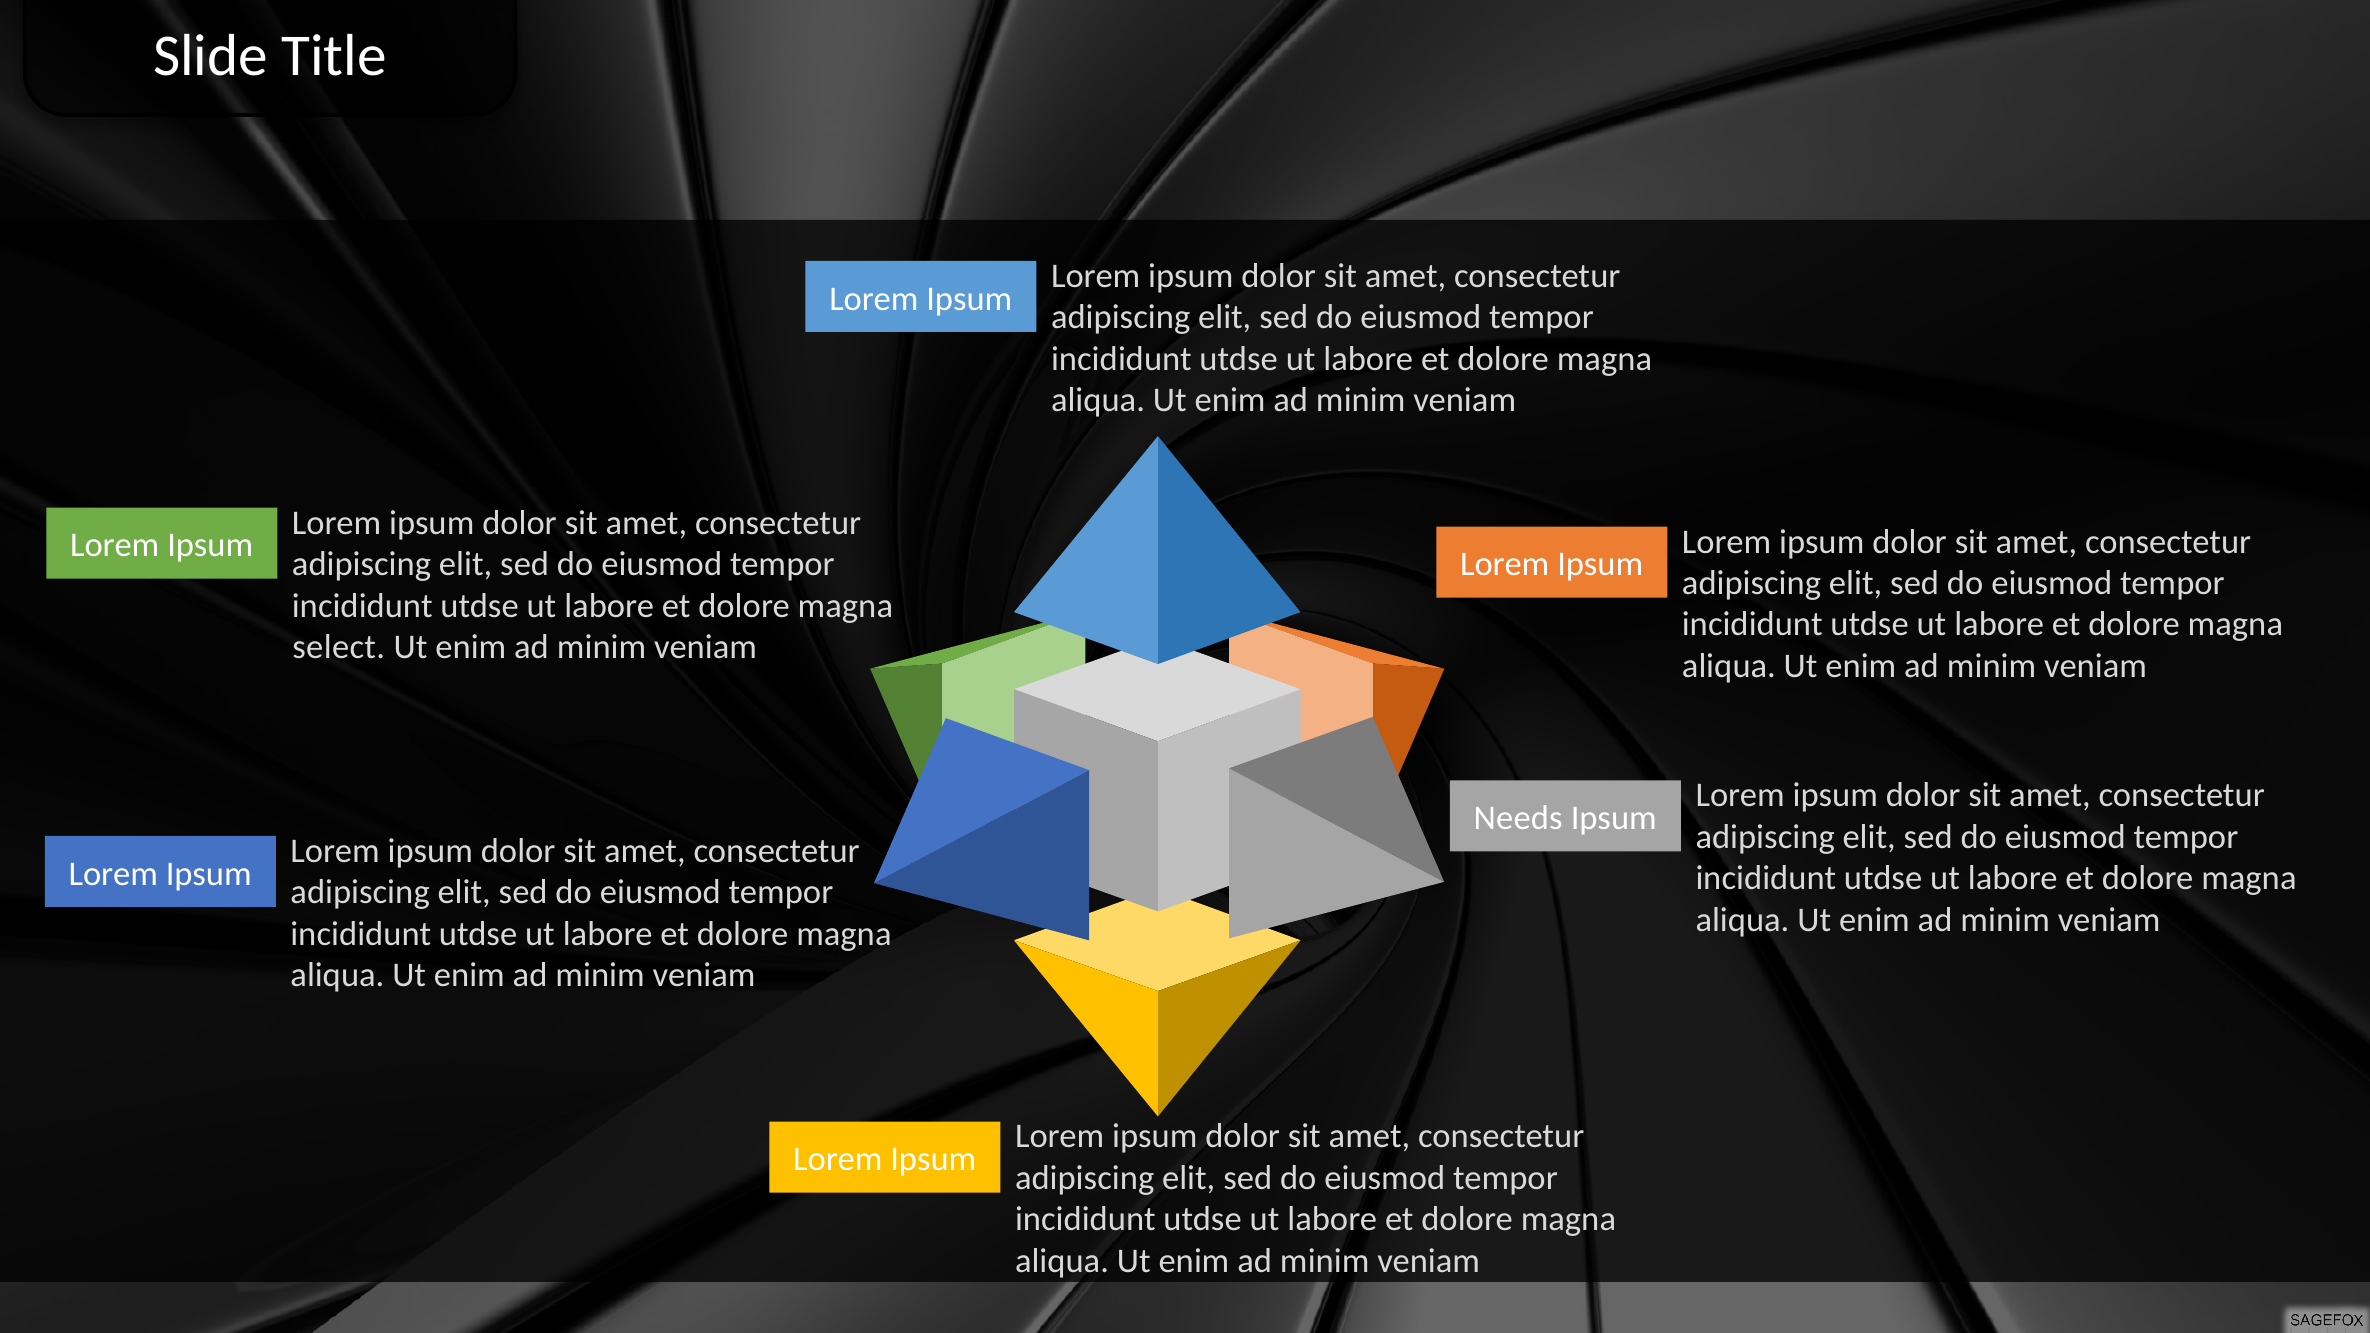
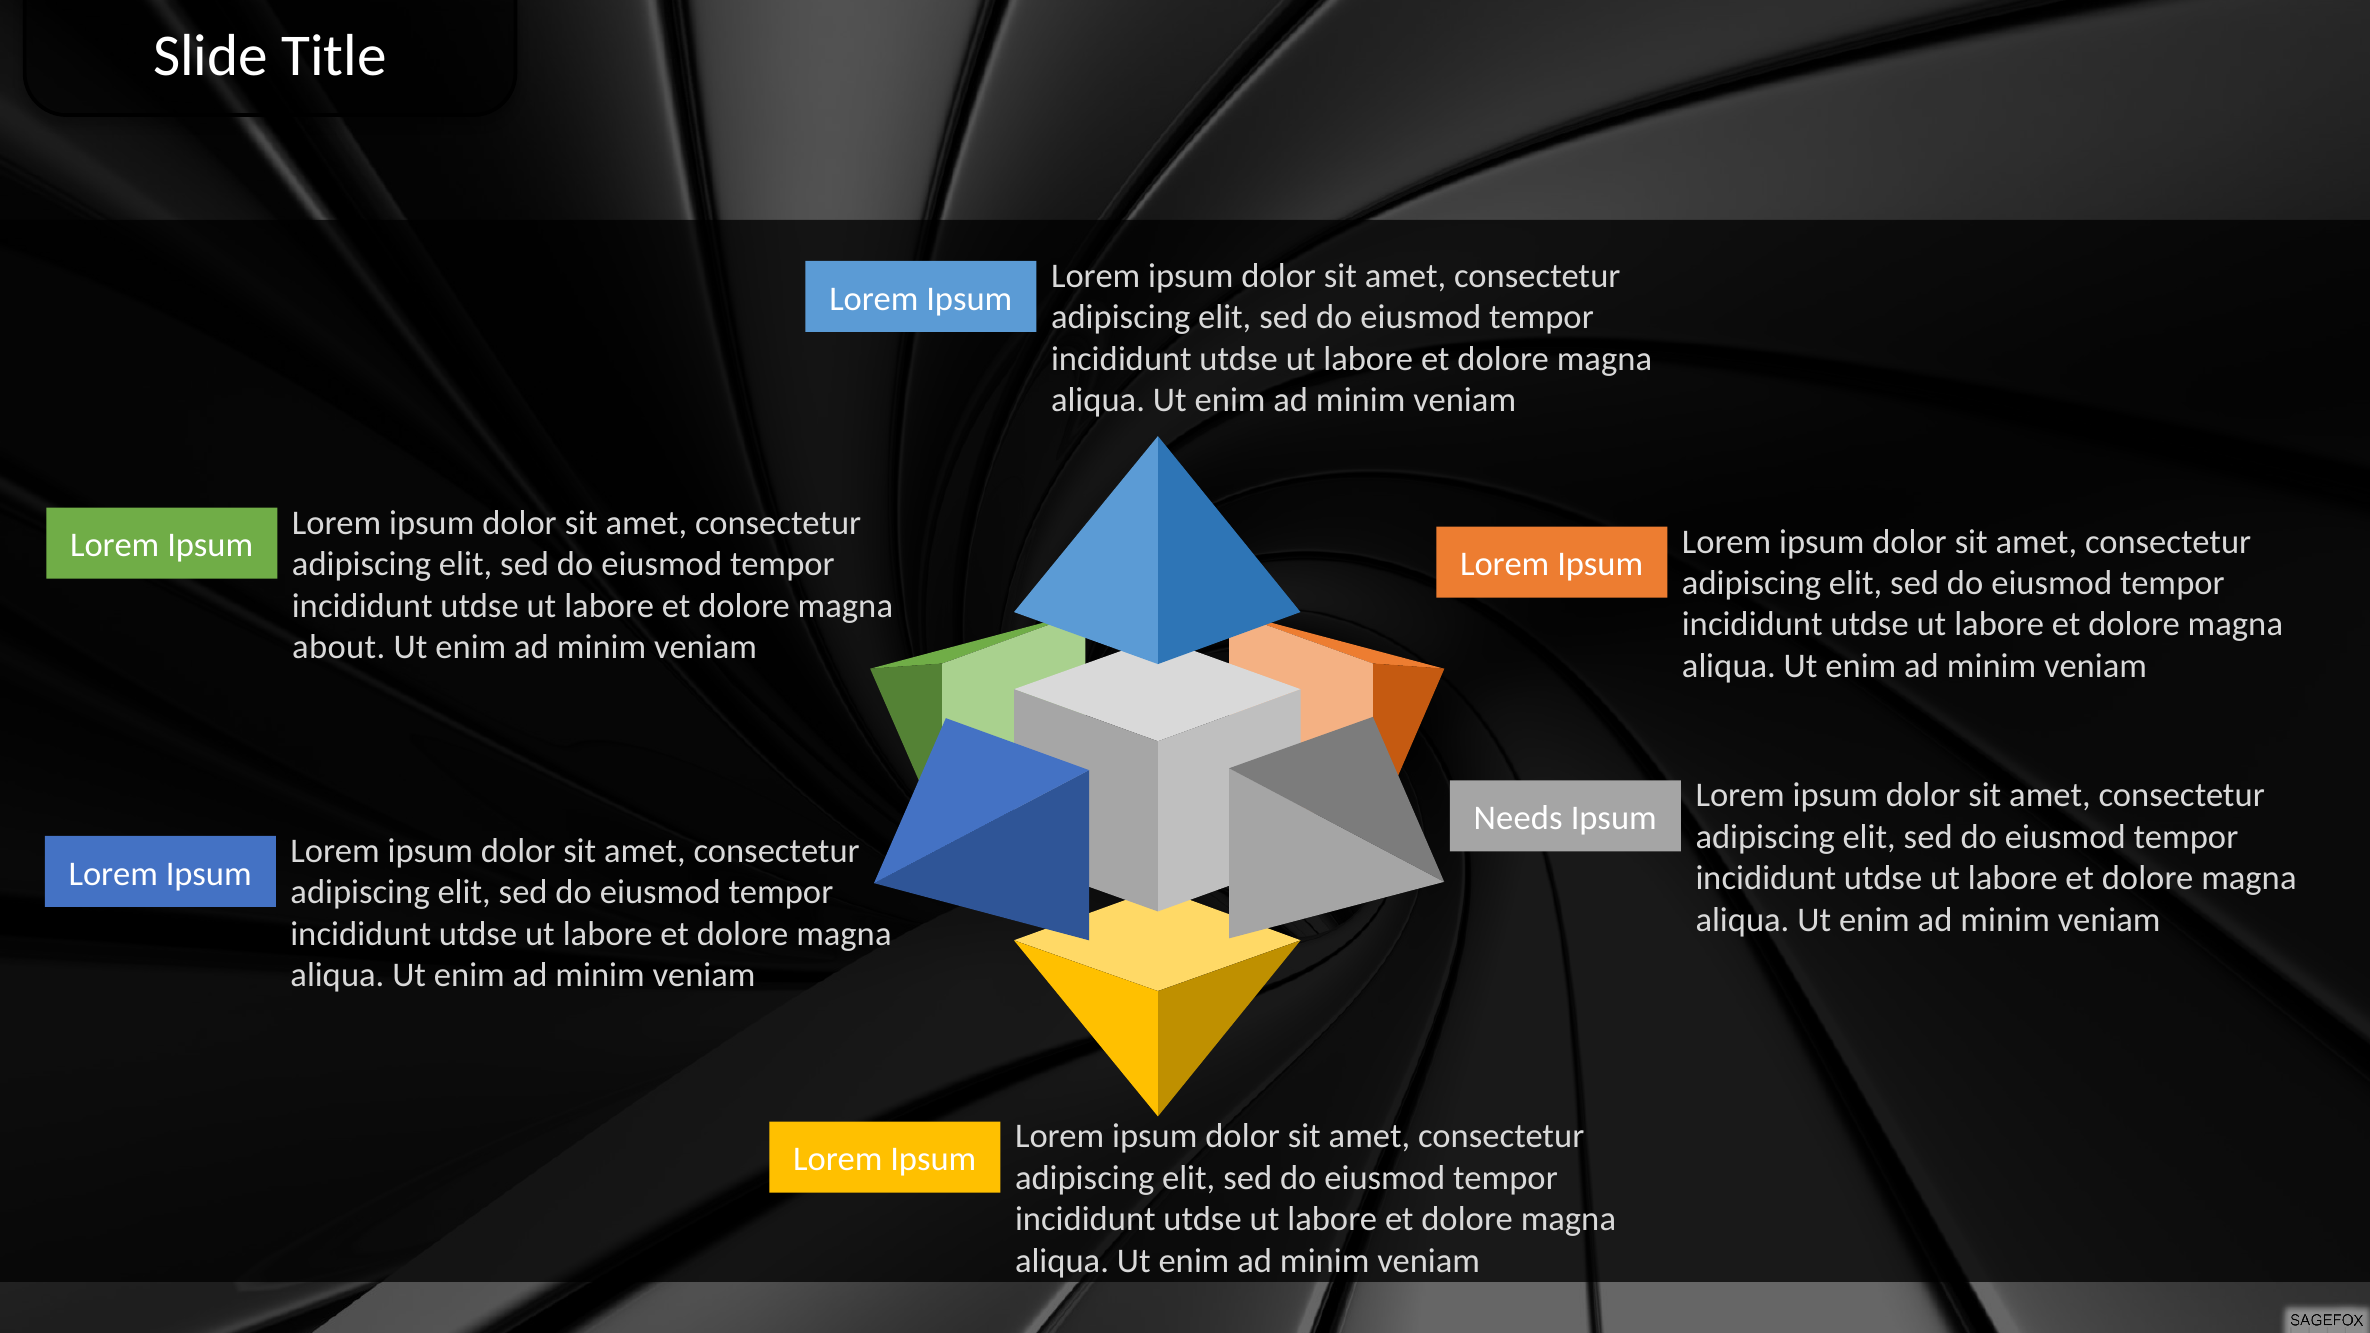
select: select -> about (339, 647)
